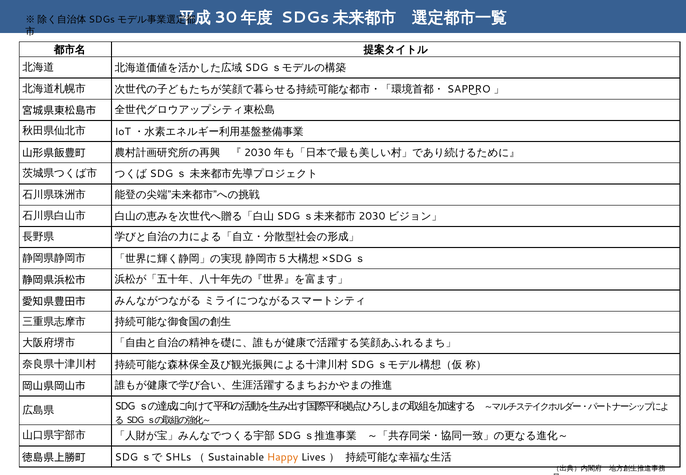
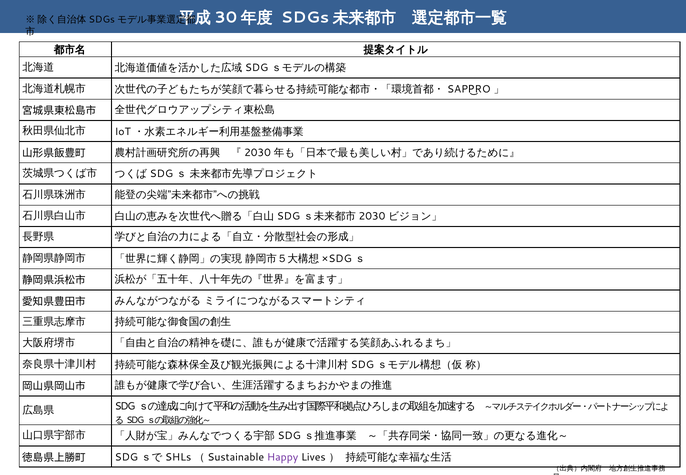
Happy colour: orange -> purple (283, 457)
